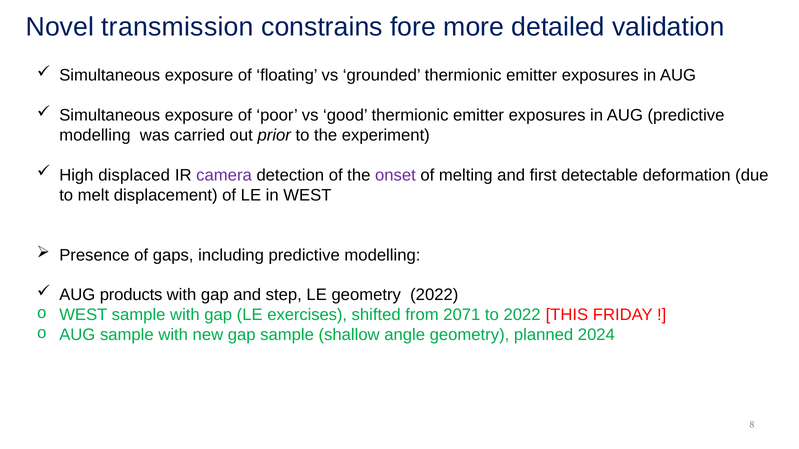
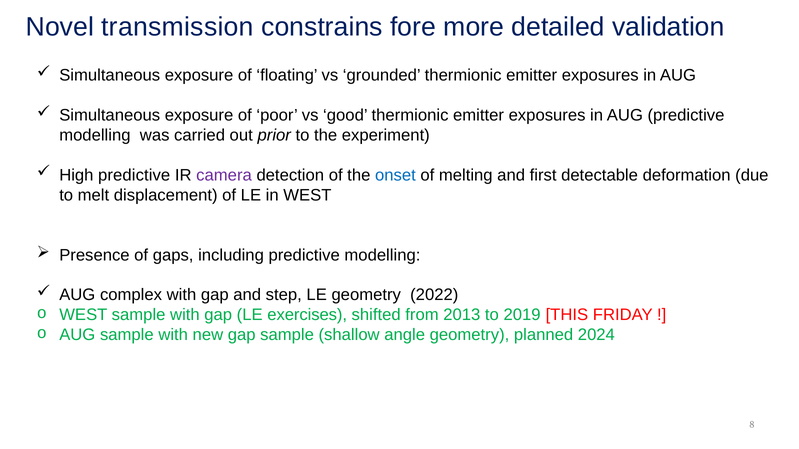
High displaced: displaced -> predictive (134, 175)
onset colour: purple -> blue (395, 175)
products: products -> complex (131, 295)
2071: 2071 -> 2013 (462, 315)
to 2022: 2022 -> 2019 (522, 315)
